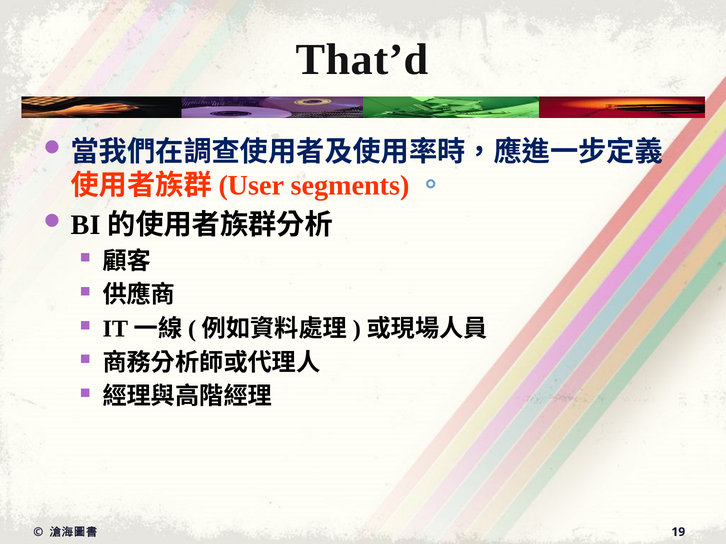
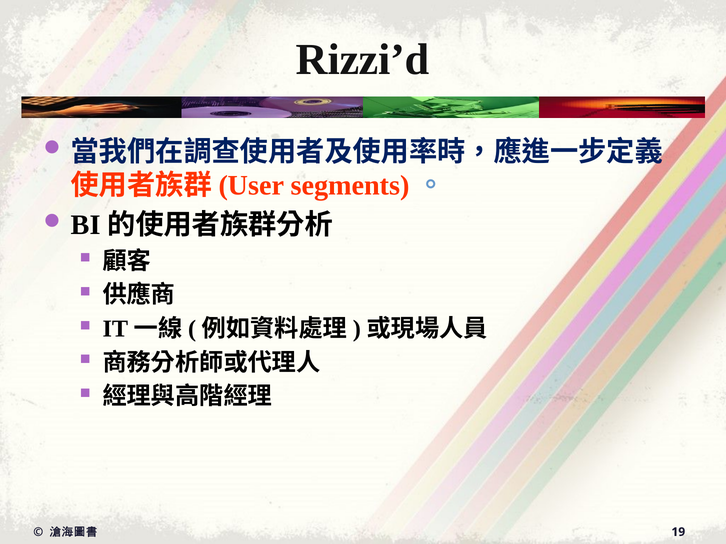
That’d: That’d -> Rizzi’d (363, 60)
